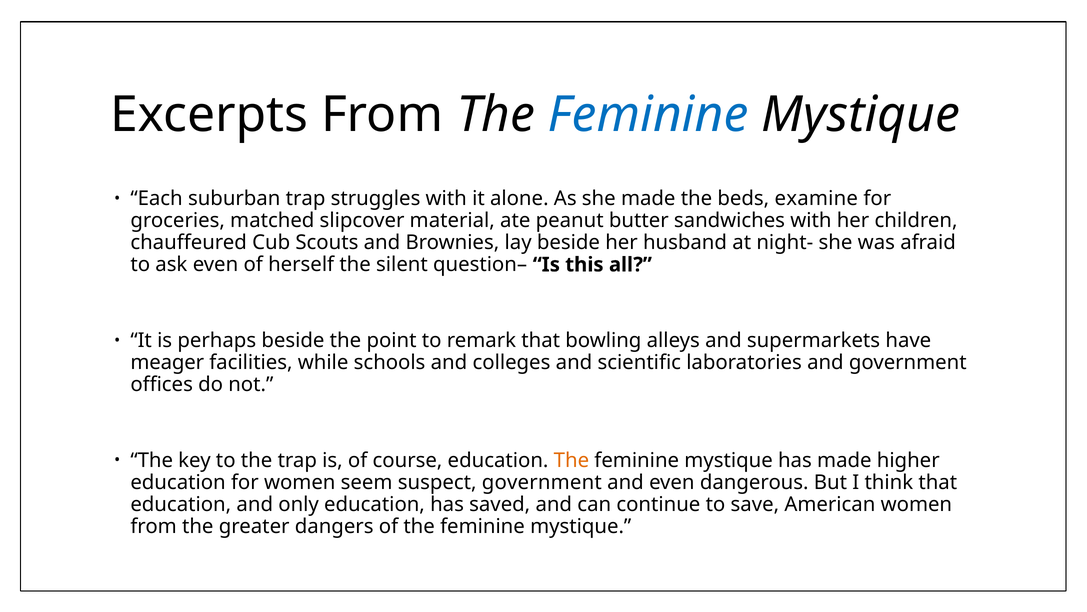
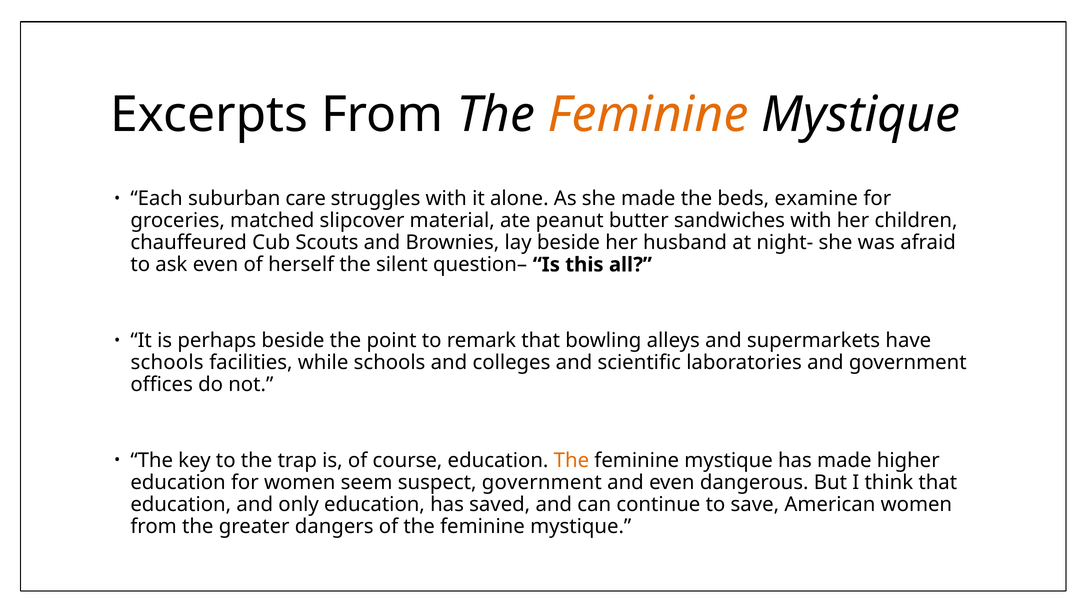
Feminine colour: blue -> orange (648, 114)
suburban trap: trap -> care (306, 198)
meager: meager -> schools (167, 362)
